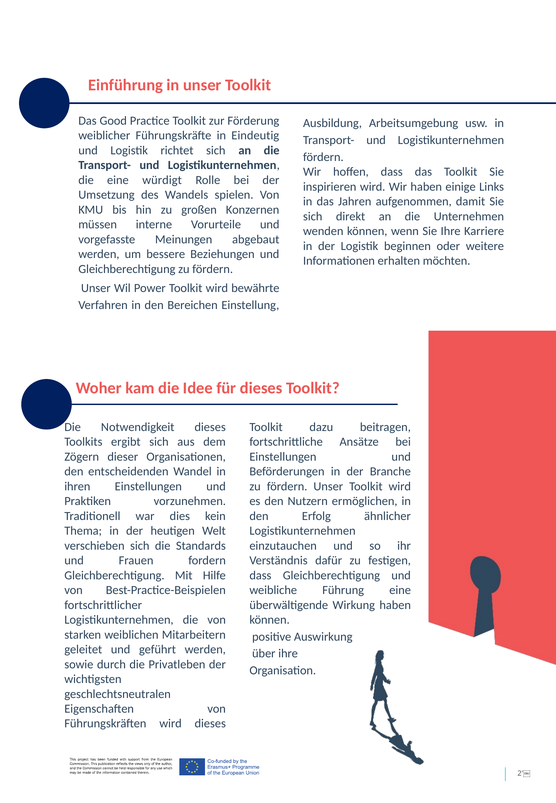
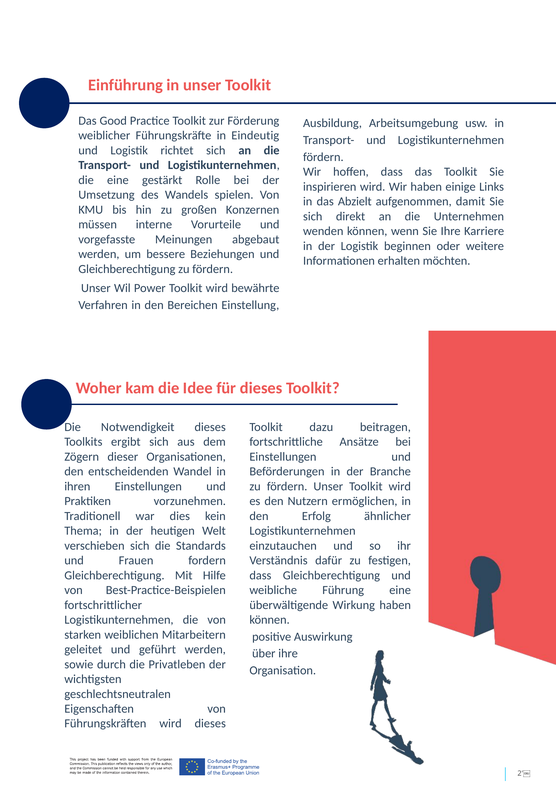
würdigt: würdigt -> gestärkt (162, 180)
Jahren: Jahren -> Abzielt (355, 202)
